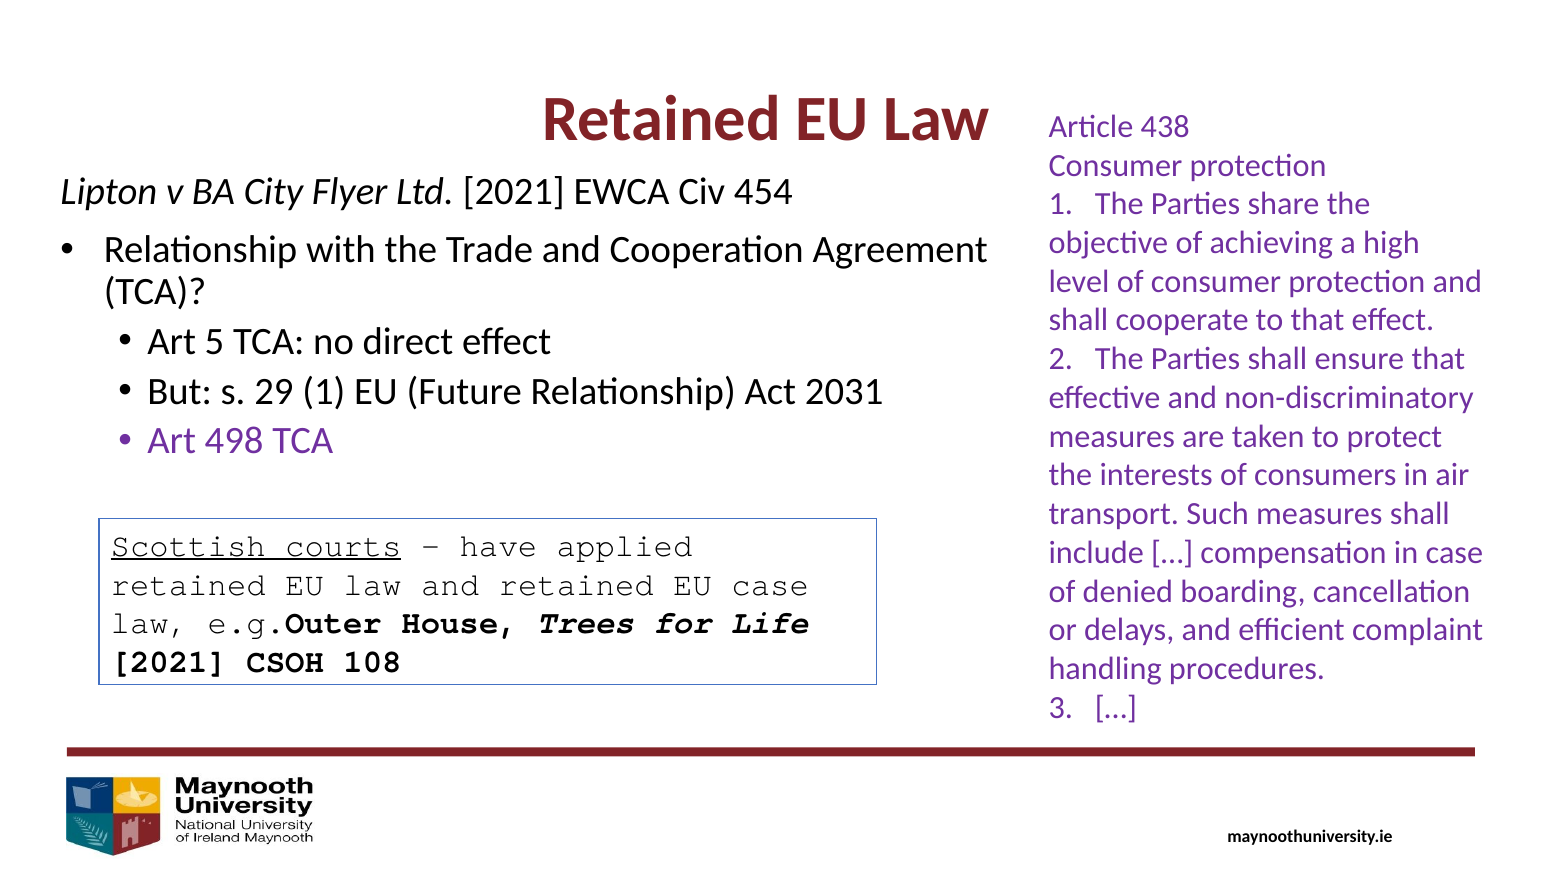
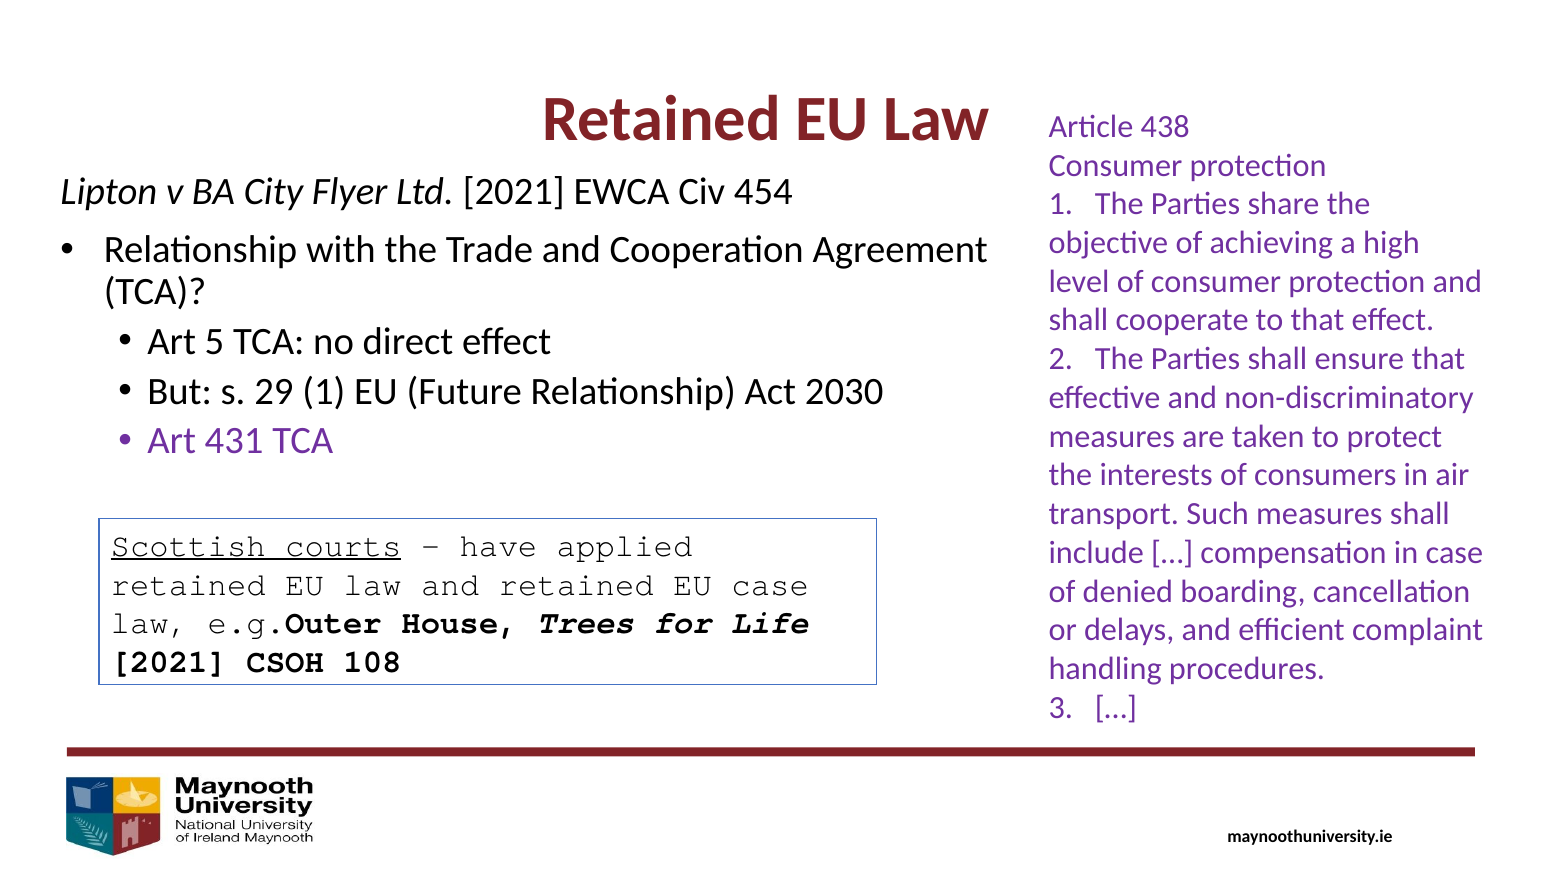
2031: 2031 -> 2030 (844, 391)
498: 498 -> 431 (234, 441)
